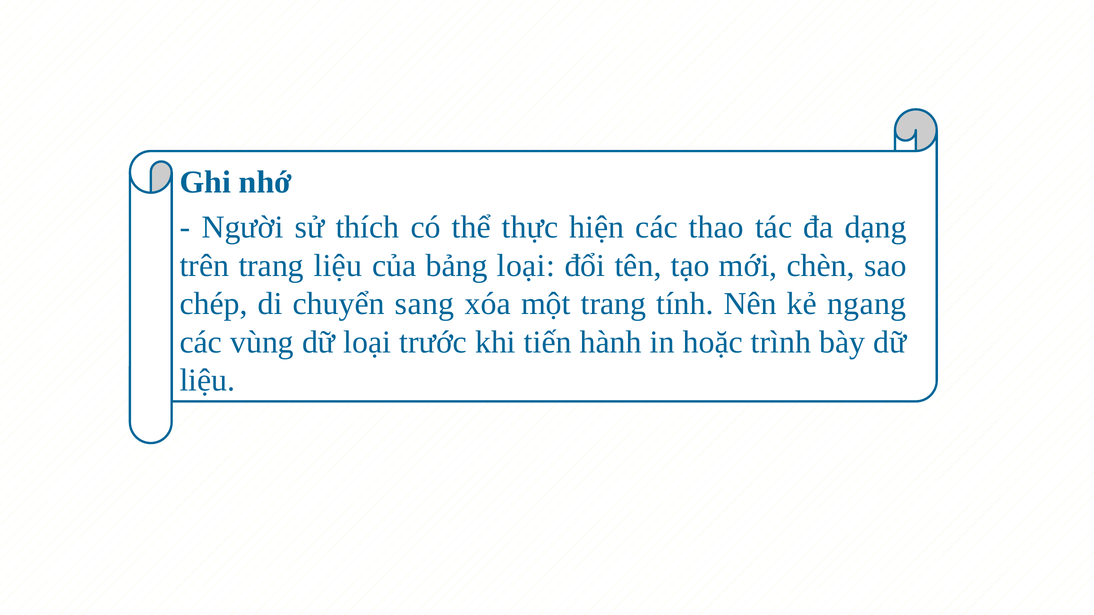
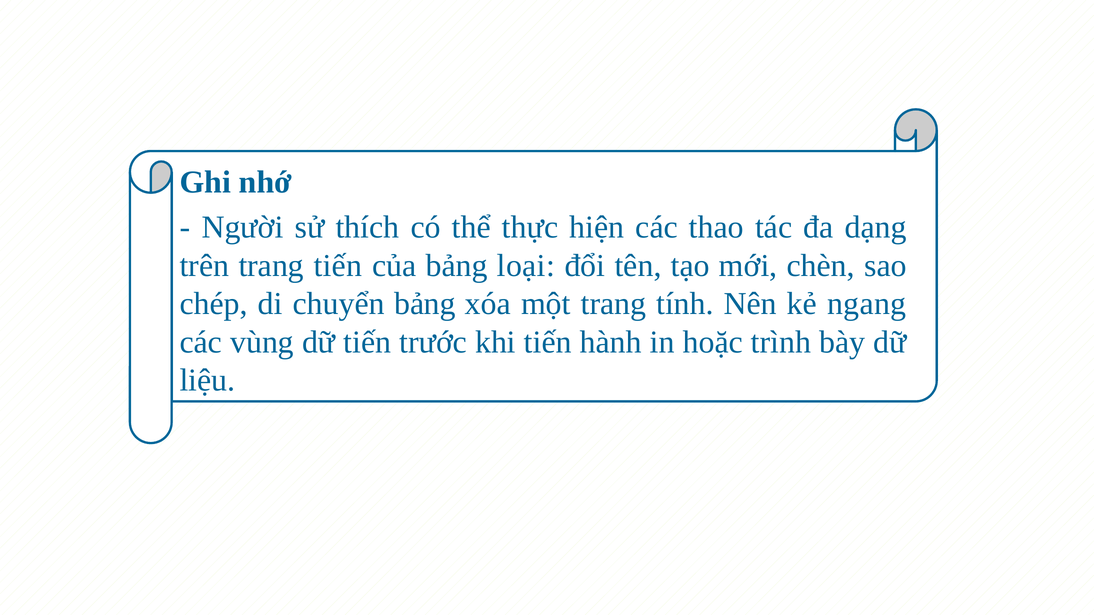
trang liệu: liệu -> tiến (338, 266)
chuyển sang: sang -> bảng (425, 304)
dữ loại: loại -> tiến (367, 342)
